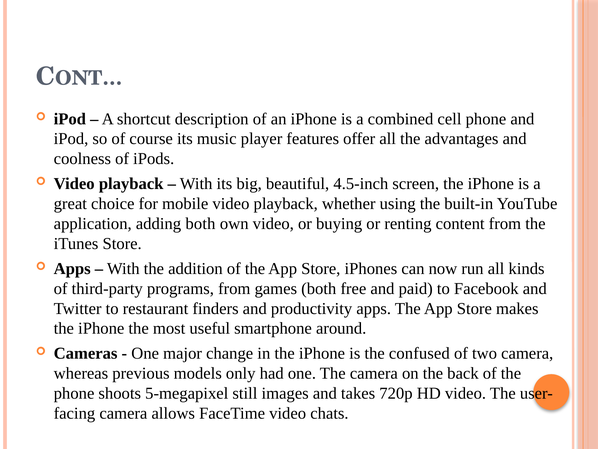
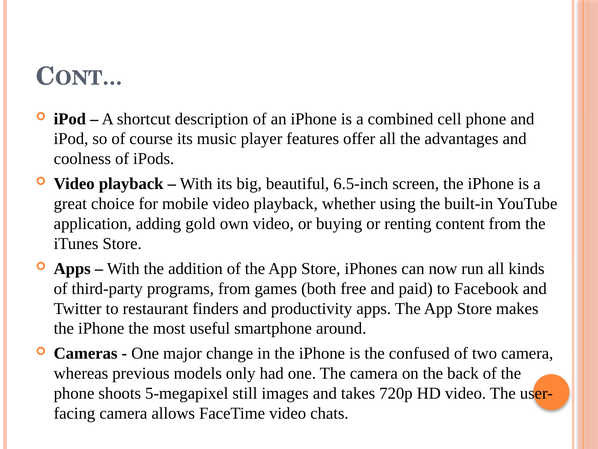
4.5-inch: 4.5-inch -> 6.5-inch (361, 184)
adding both: both -> gold (200, 223)
